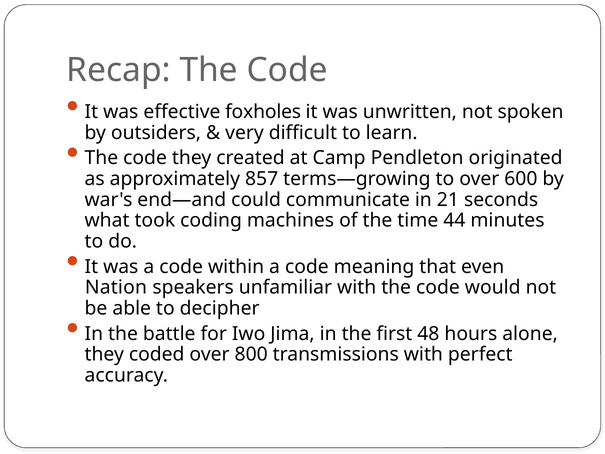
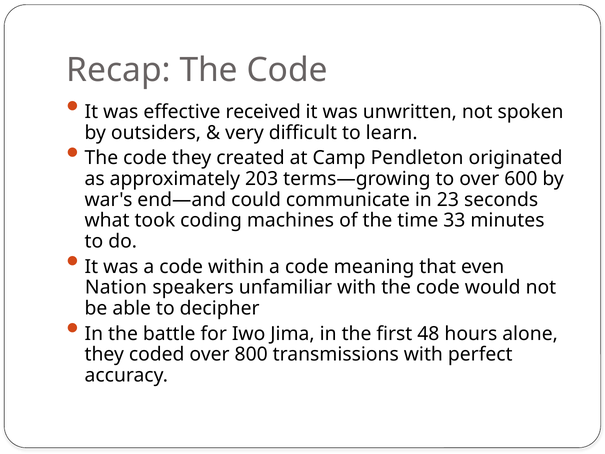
foxholes: foxholes -> received (263, 112)
857: 857 -> 203 (262, 179)
21: 21 -> 23 (448, 200)
44: 44 -> 33 (454, 220)
